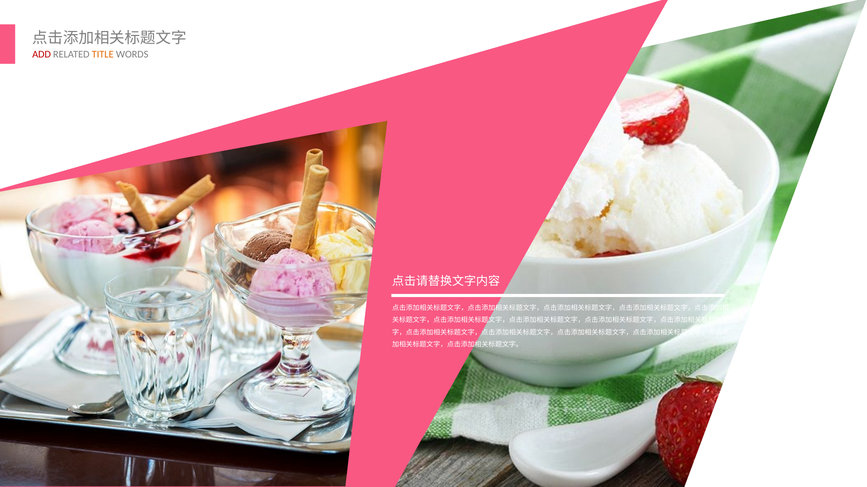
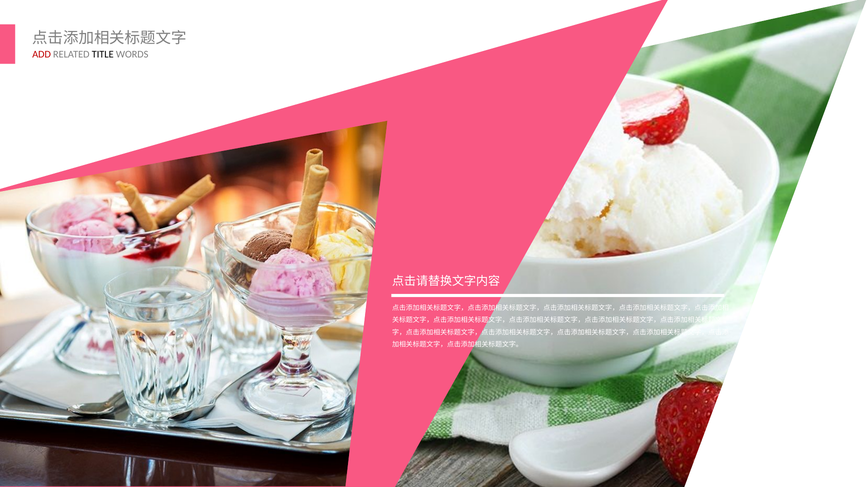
TITLE colour: orange -> black (103, 54)
